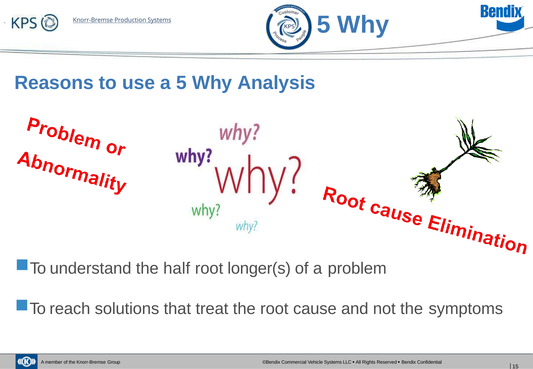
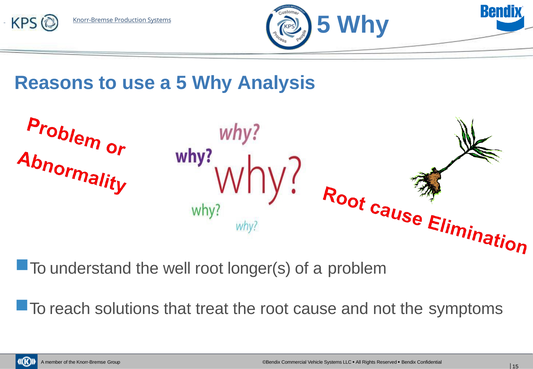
half: half -> well (177, 268)
